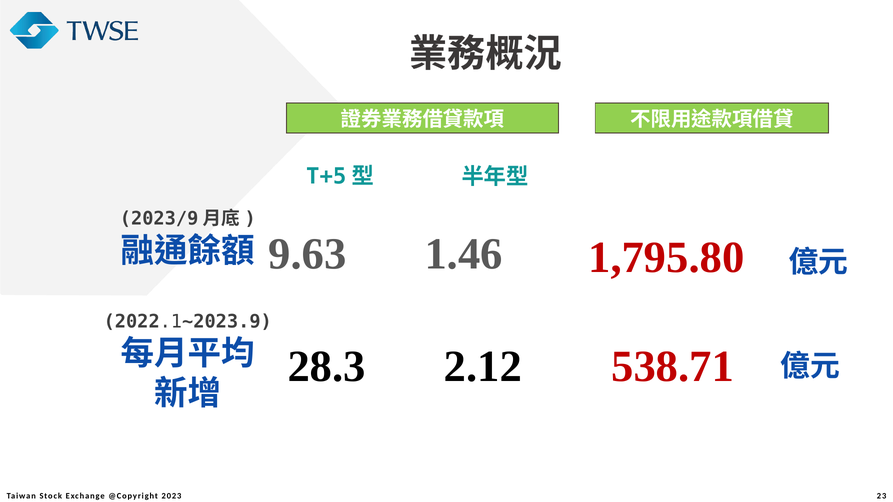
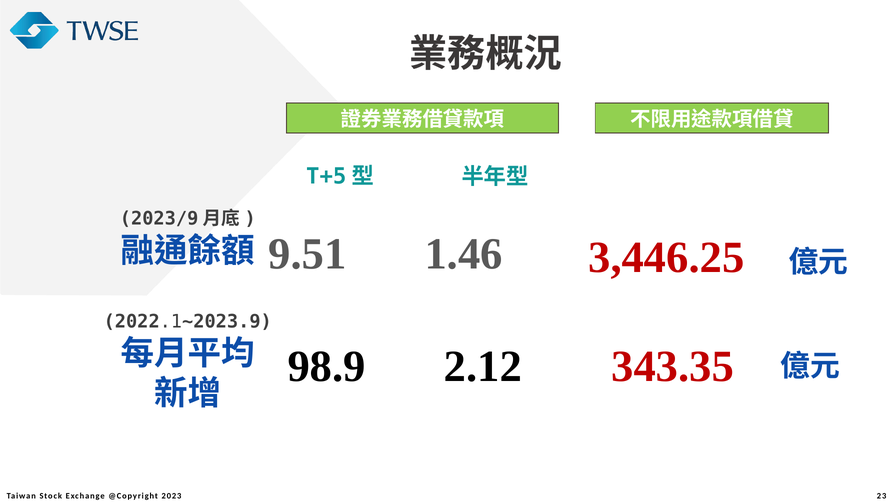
9.63: 9.63 -> 9.51 (307, 254)
1,795.80: 1,795.80 -> 3,446.25 (666, 258)
28.3: 28.3 -> 98.9 (327, 367)
538.71: 538.71 -> 343.35 (673, 367)
